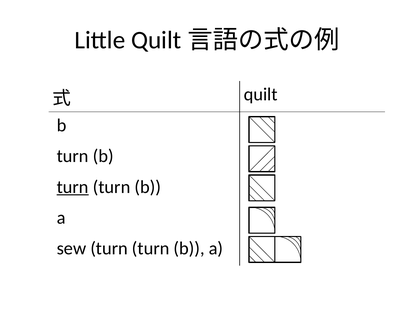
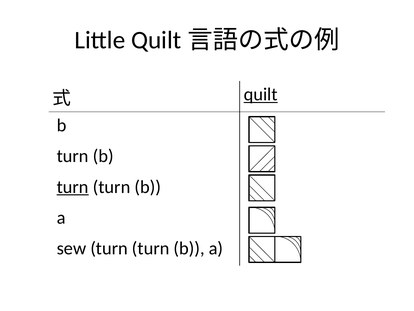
quilt underline: none -> present (261, 94)
